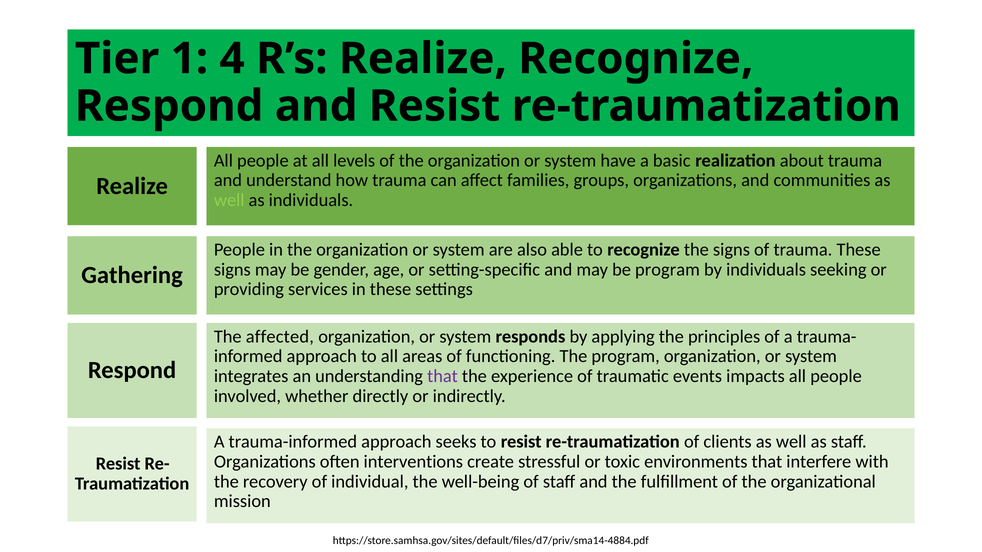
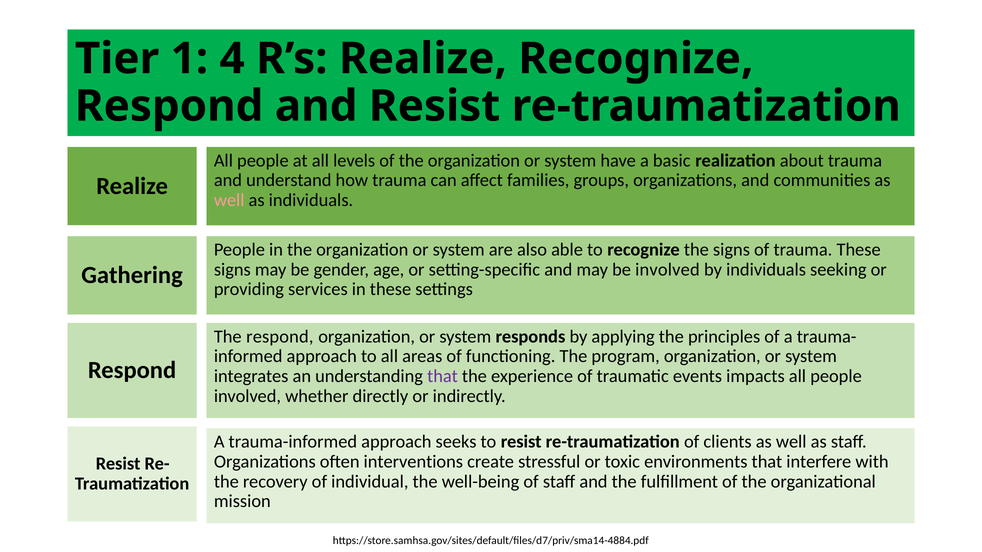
well colour: light green -> pink (229, 200)
be program: program -> involved (667, 270)
The affected: affected -> respond (280, 337)
